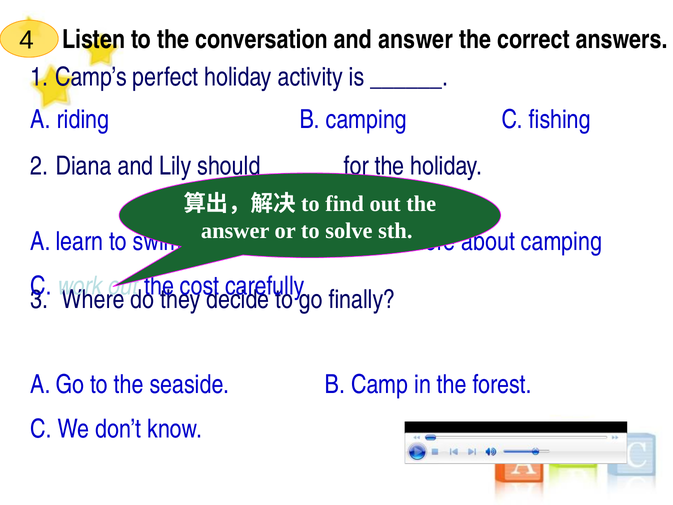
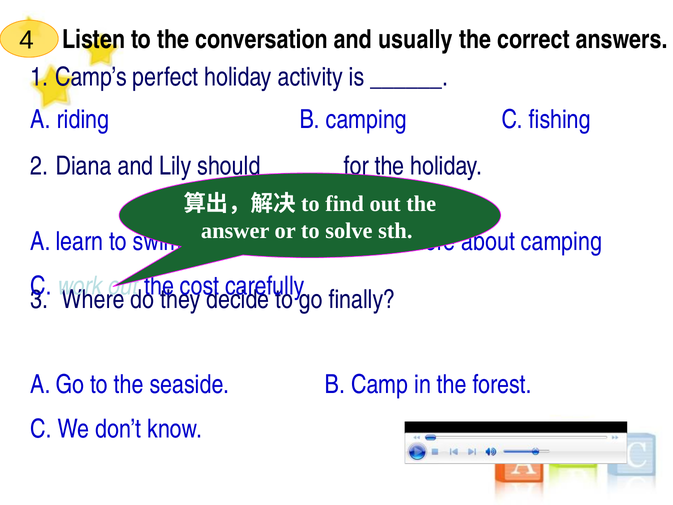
and answer: answer -> usually (415, 39)
